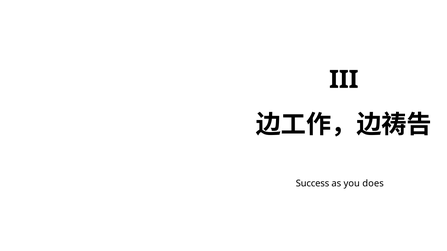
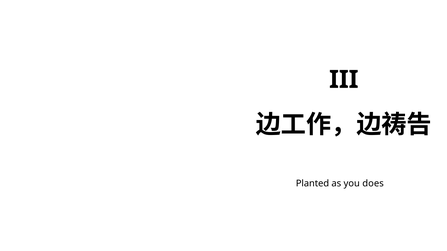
Success: Success -> Planted (312, 184)
